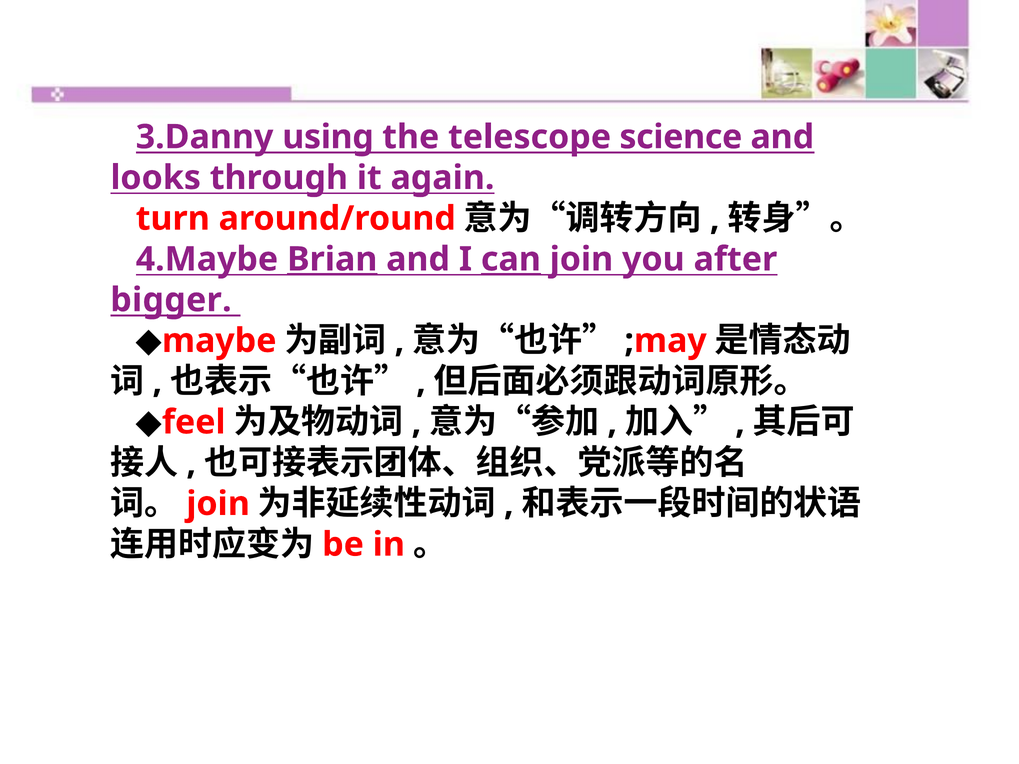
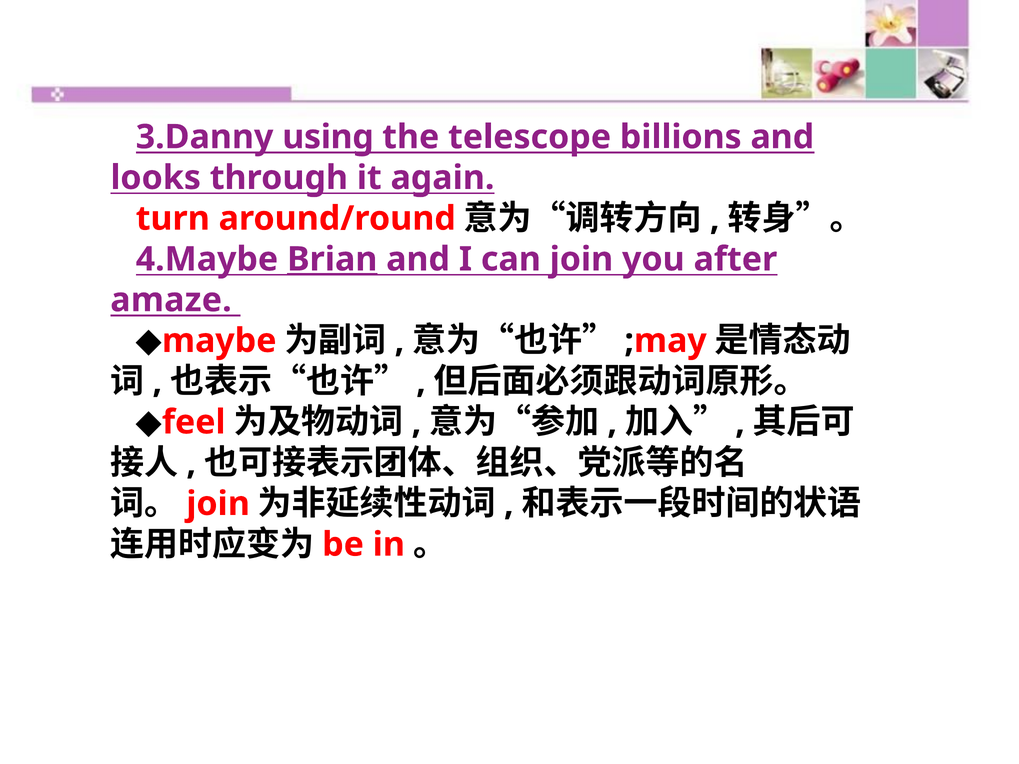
science: science -> billions (681, 137)
can underline: present -> none (511, 259)
bigger: bigger -> amaze (171, 300)
